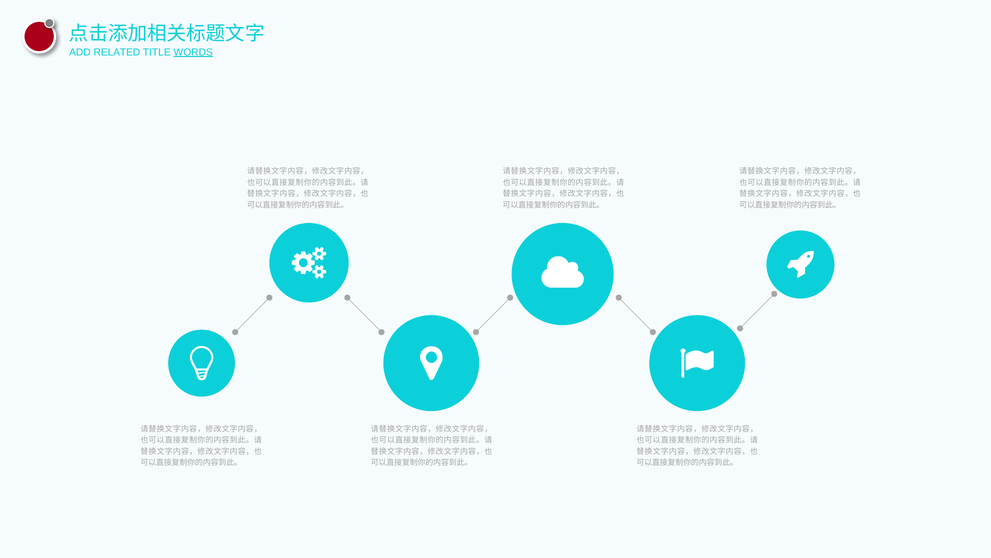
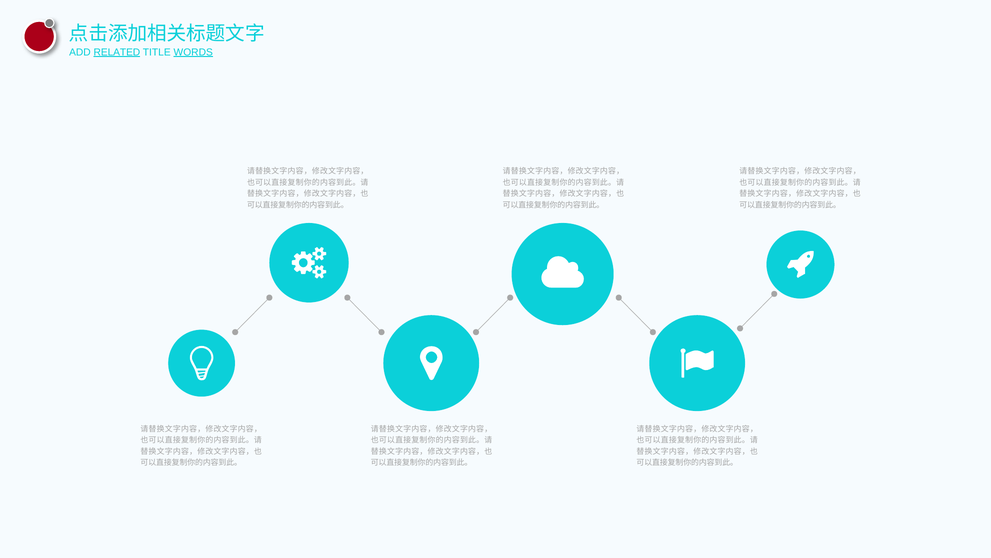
RELATED underline: none -> present (117, 52)
